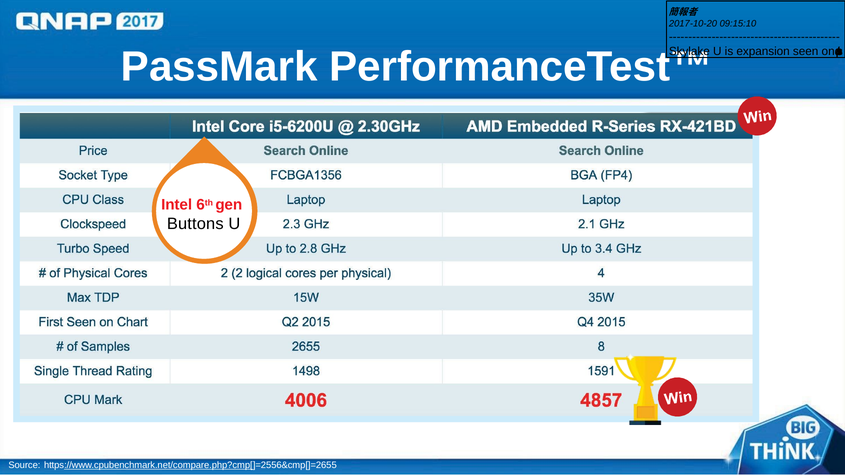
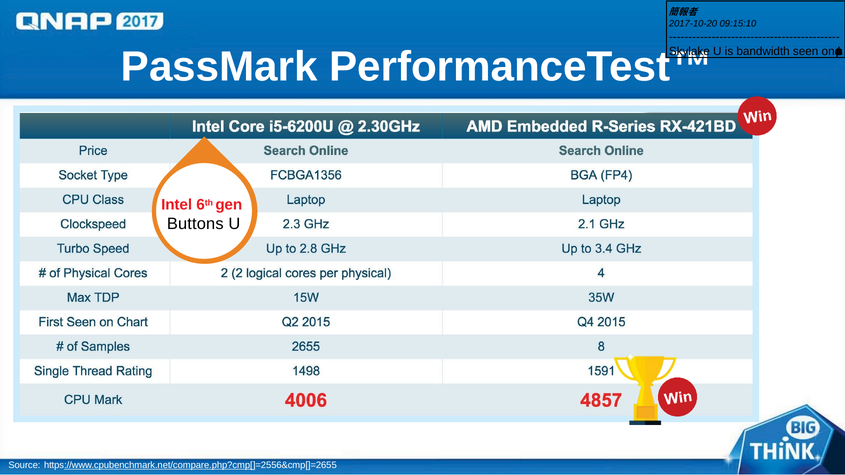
expansion: expansion -> bandwidth (763, 51)
